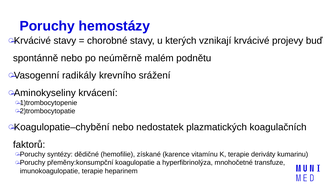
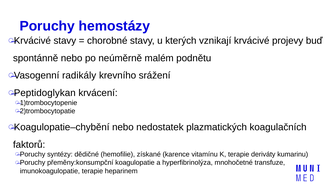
Aminokyseliny: Aminokyseliny -> Peptidoglykan (45, 93)
